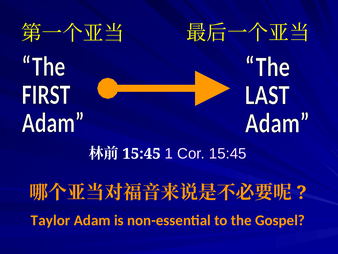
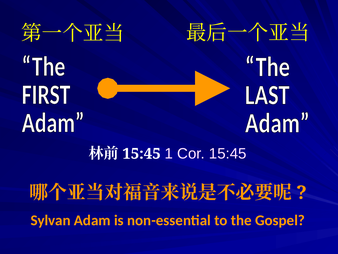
Taylor: Taylor -> Sylvan (51, 220)
